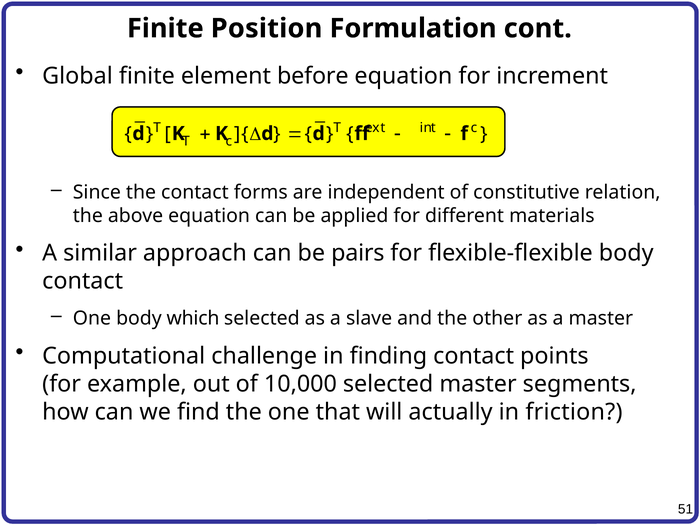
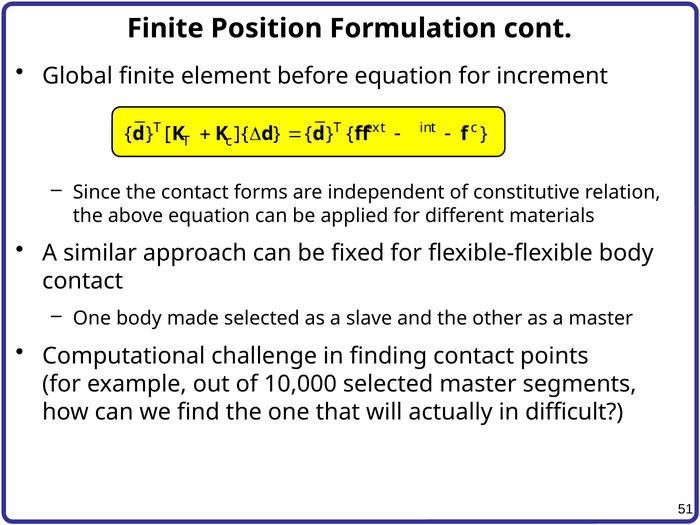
pairs: pairs -> fixed (358, 253)
which: which -> made (193, 318)
friction: friction -> difficult (574, 412)
